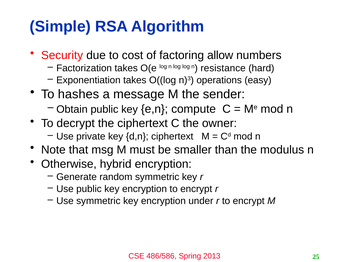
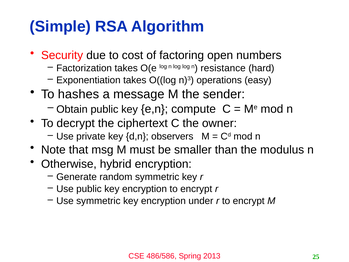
allow: allow -> open (220, 55)
d,n ciphertext: ciphertext -> observers (172, 136)
